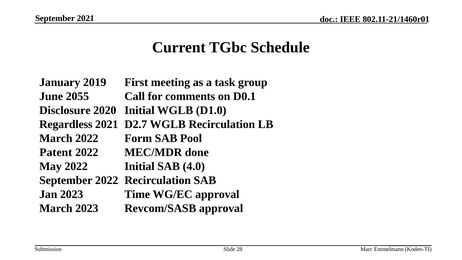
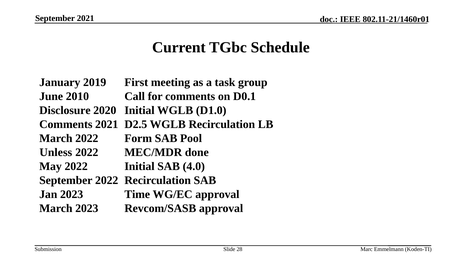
2055: 2055 -> 2010 (77, 96)
Regardless: Regardless -> Comments (66, 124)
D2.7: D2.7 -> D2.5 (136, 124)
Patent: Patent -> Unless (56, 152)
